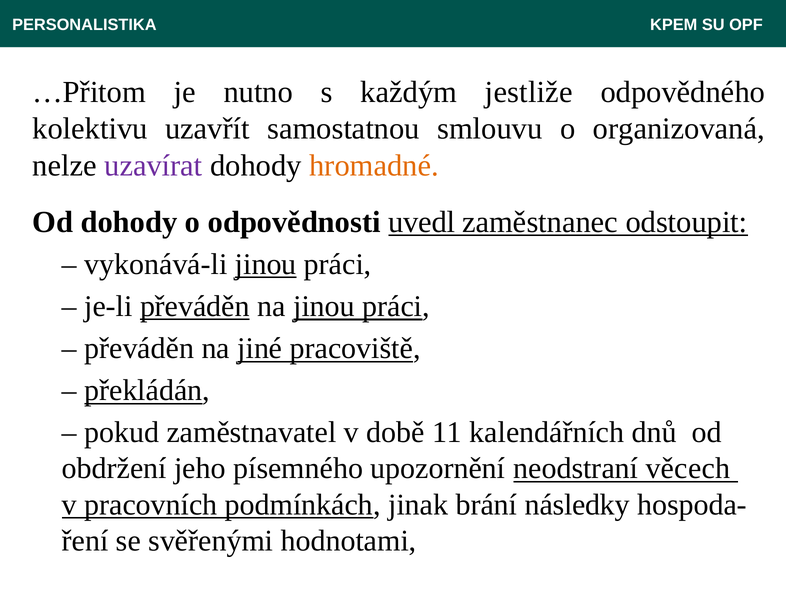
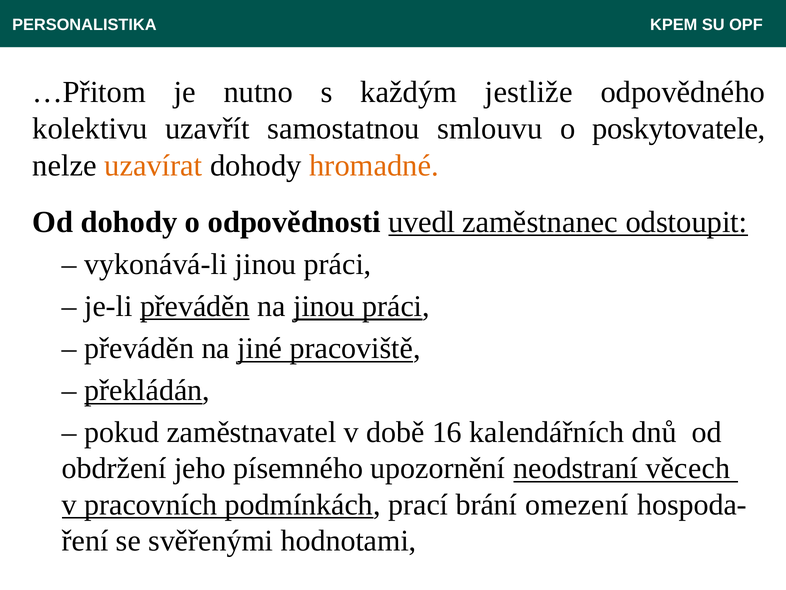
organizovaná: organizovaná -> poskytovatele (679, 129)
uzavírat colour: purple -> orange (153, 165)
jinou underline: present -> none (266, 264)
11: 11 -> 16 (447, 432)
jinak: jinak -> prací (418, 504)
následky: následky -> omezení (577, 504)
